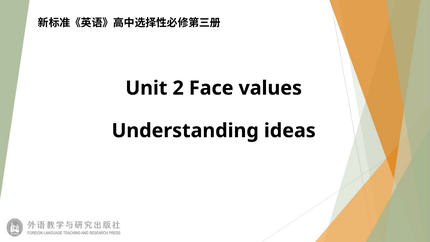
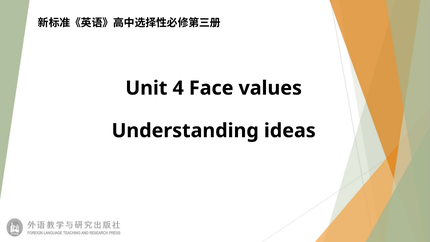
2: 2 -> 4 (178, 88)
